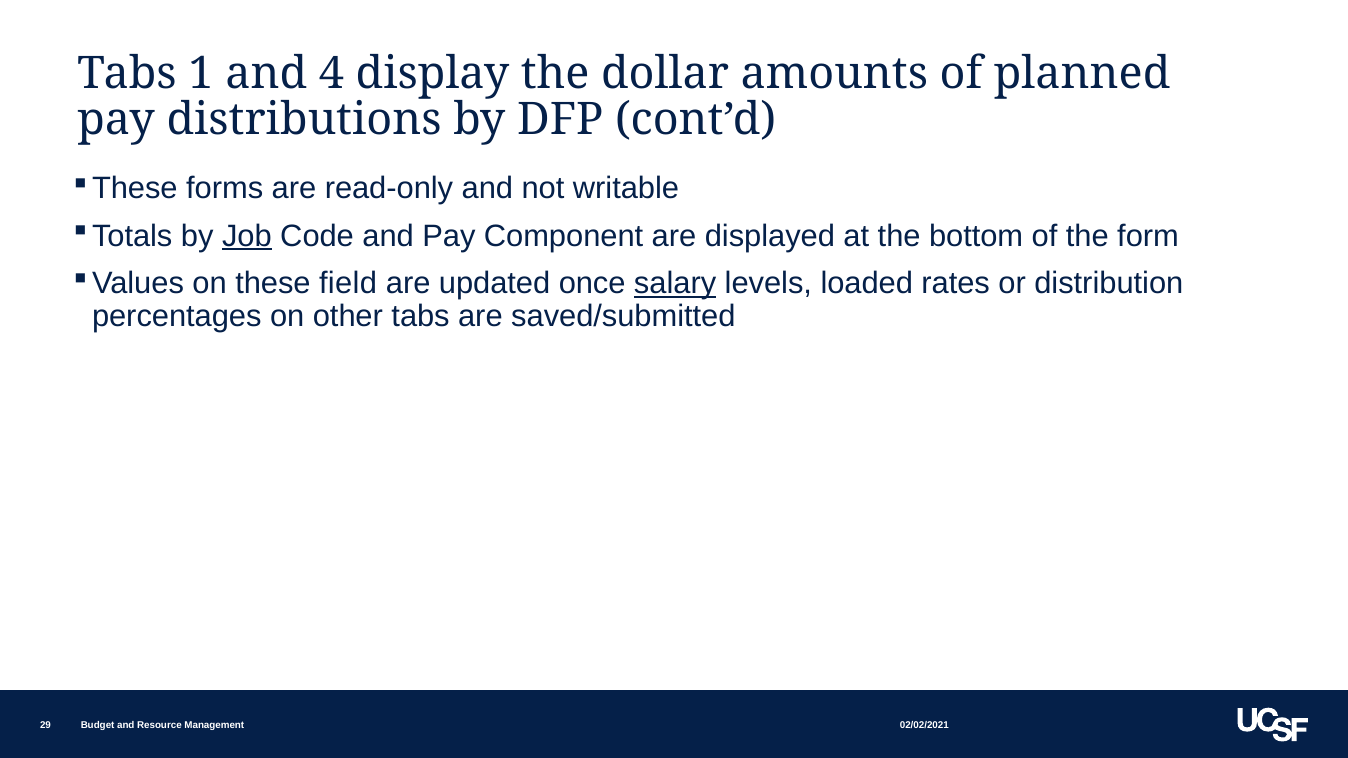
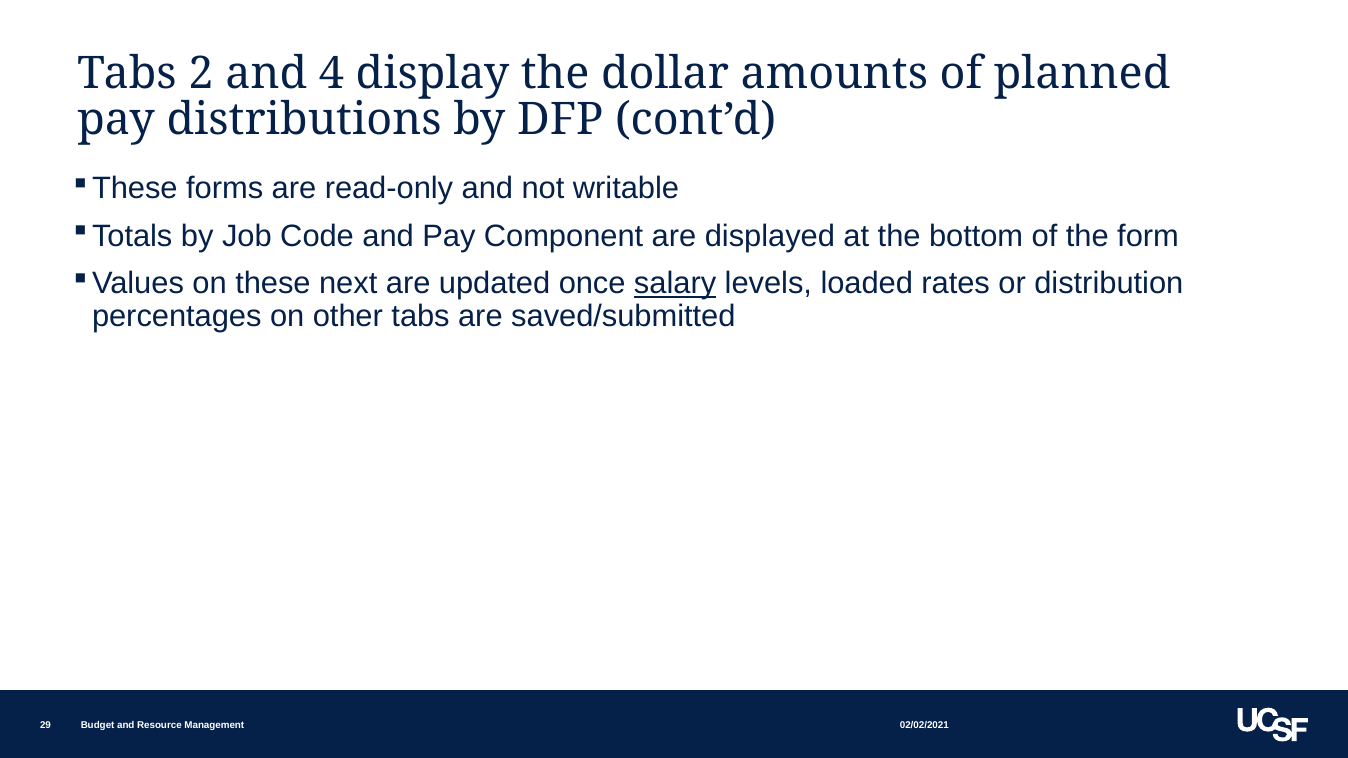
1: 1 -> 2 (201, 74)
Job underline: present -> none (247, 236)
field: field -> next (348, 283)
